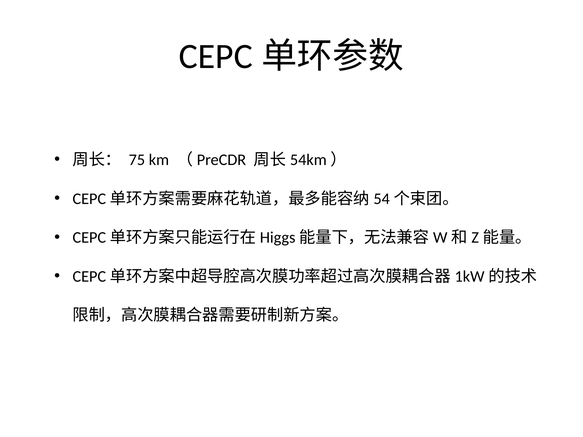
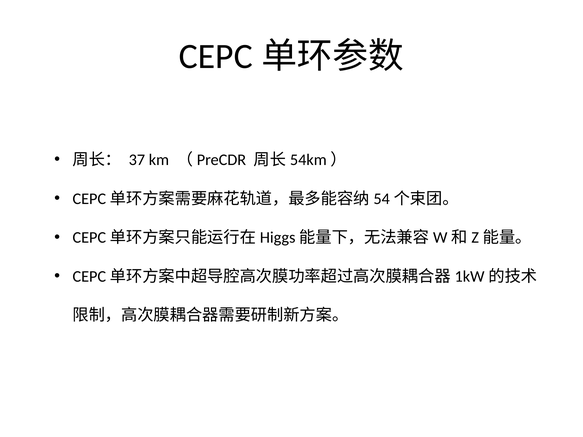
75: 75 -> 37 (137, 160)
